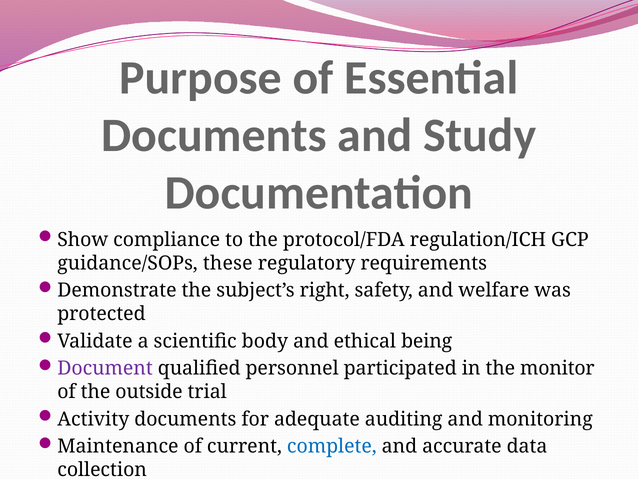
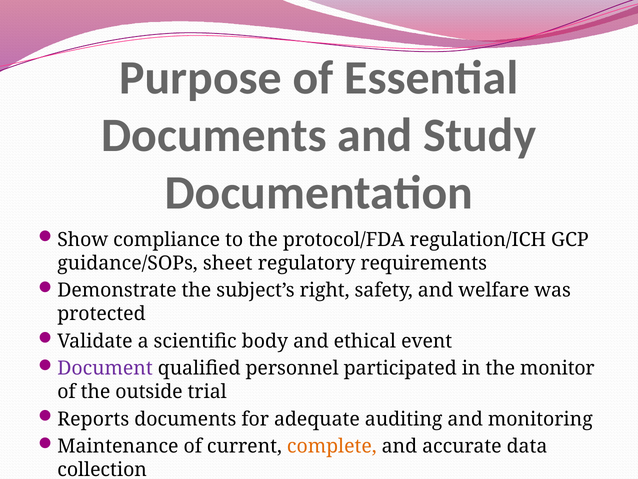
these: these -> sheet (228, 263)
being: being -> event (427, 341)
Activity: Activity -> Reports (93, 419)
complete colour: blue -> orange (332, 446)
